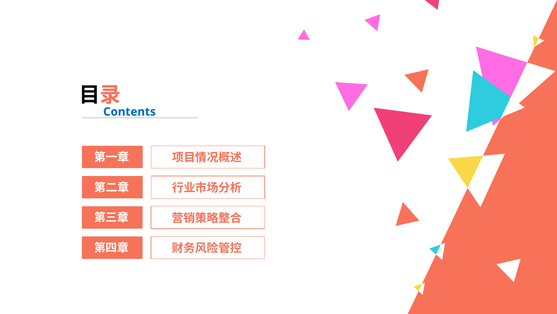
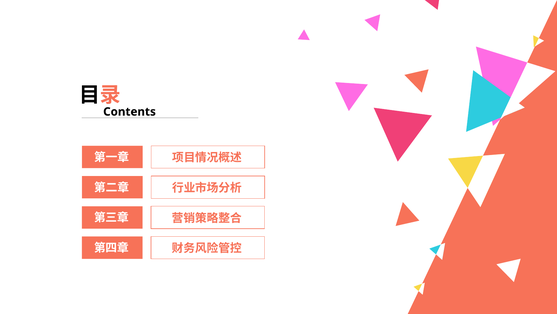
Contents colour: blue -> black (129, 112)
